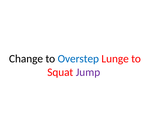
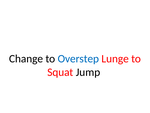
Jump colour: purple -> black (88, 72)
